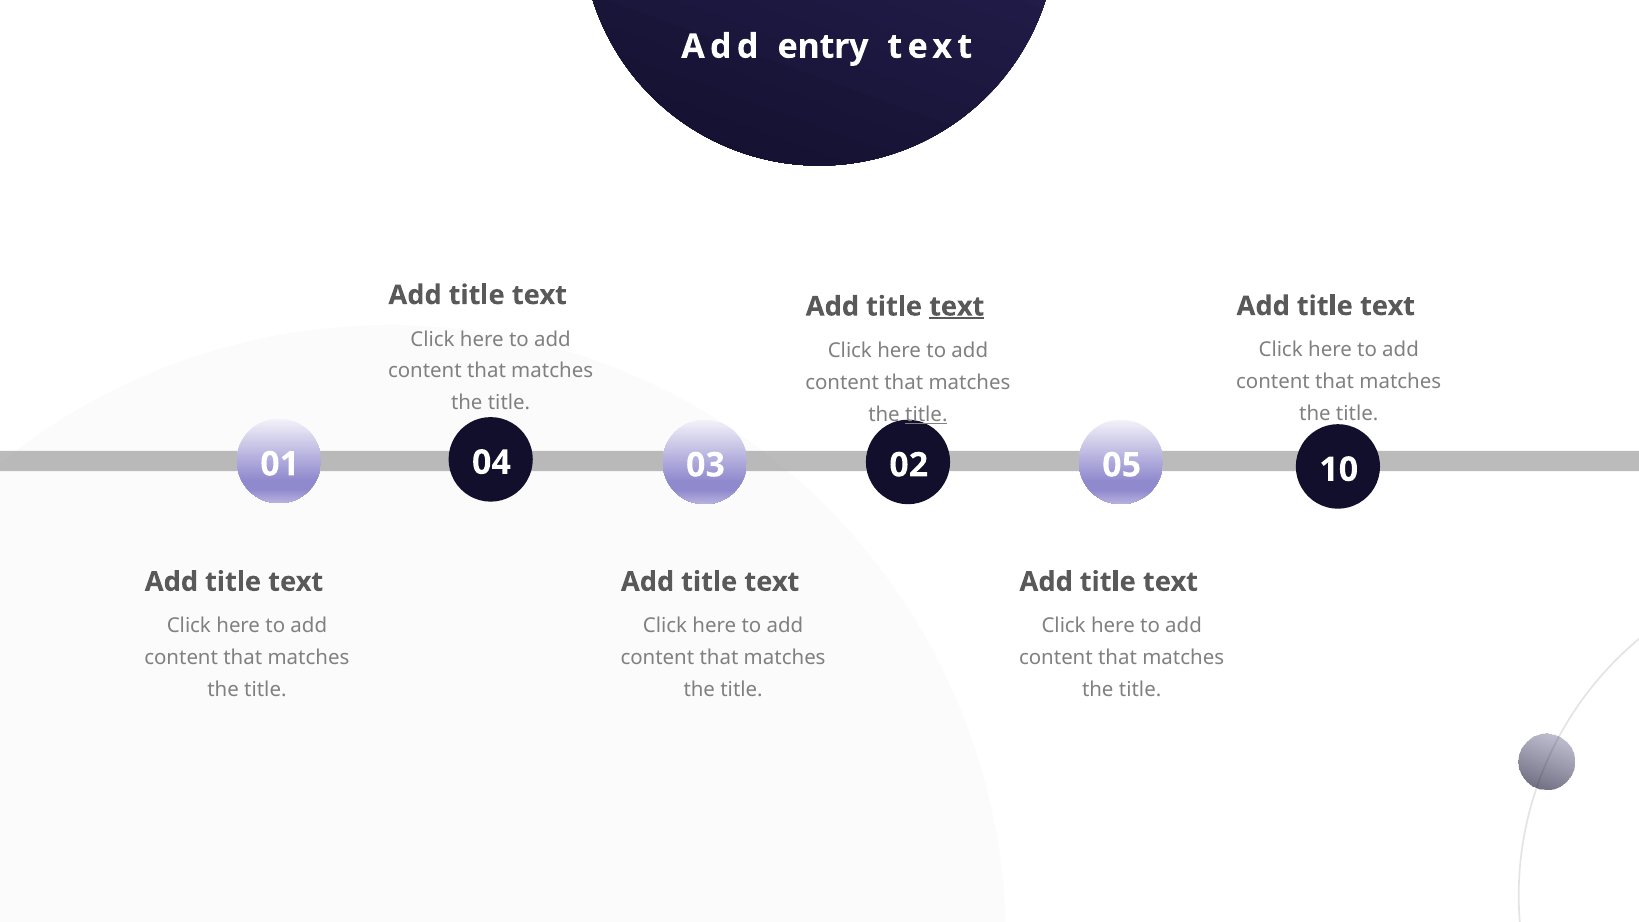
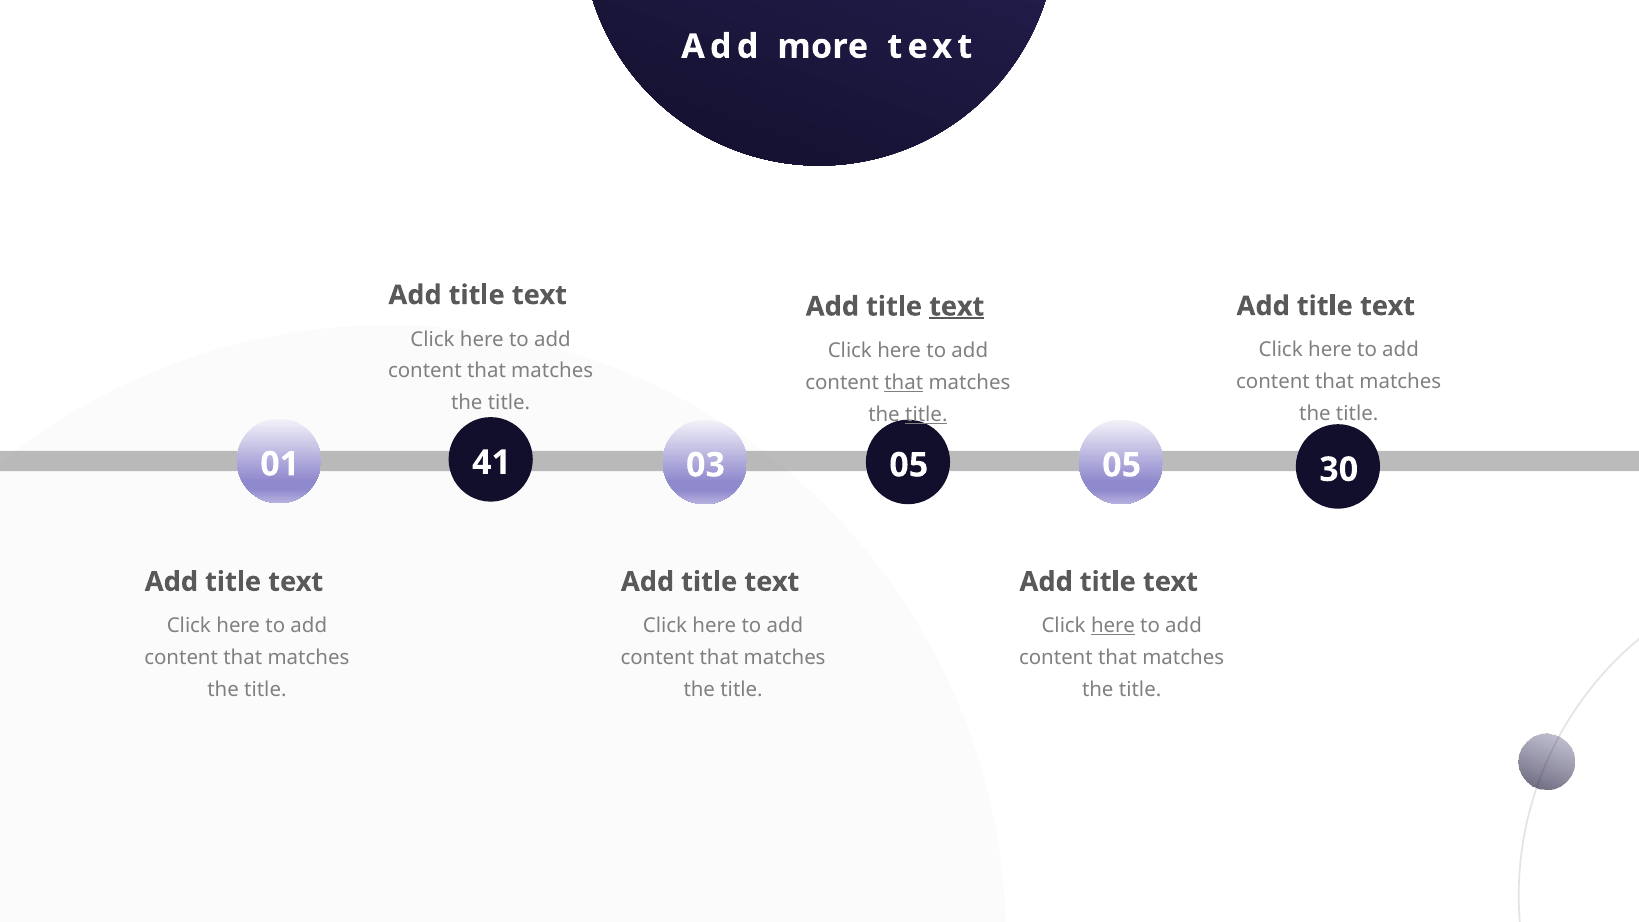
entry: entry -> more (823, 47)
that underline: none -> present (904, 383)
04: 04 -> 41 (491, 463)
03 02: 02 -> 05 (909, 465)
10: 10 -> 30 (1339, 470)
here underline: none -> present (1113, 626)
